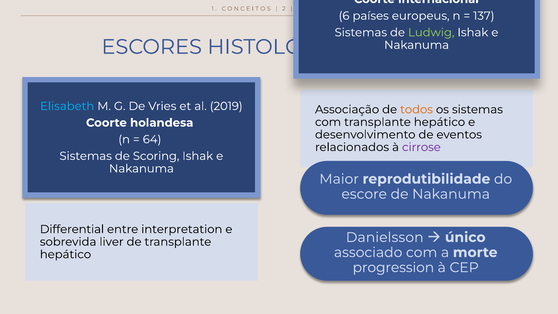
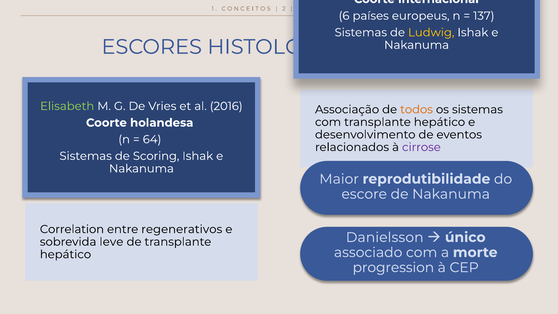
Ludwig colour: light green -> yellow (431, 32)
Elisabeth colour: light blue -> light green (67, 106)
2019: 2019 -> 2016 (226, 106)
Differential: Differential -> Correlation (72, 229)
interpretation: interpretation -> regenerativos (182, 229)
liver: liver -> leve (111, 242)
